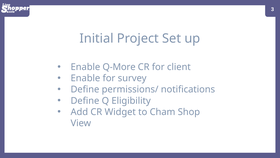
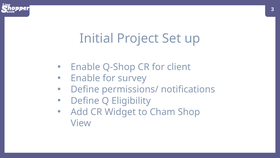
Q-More: Q-More -> Q-Shop (119, 67)
